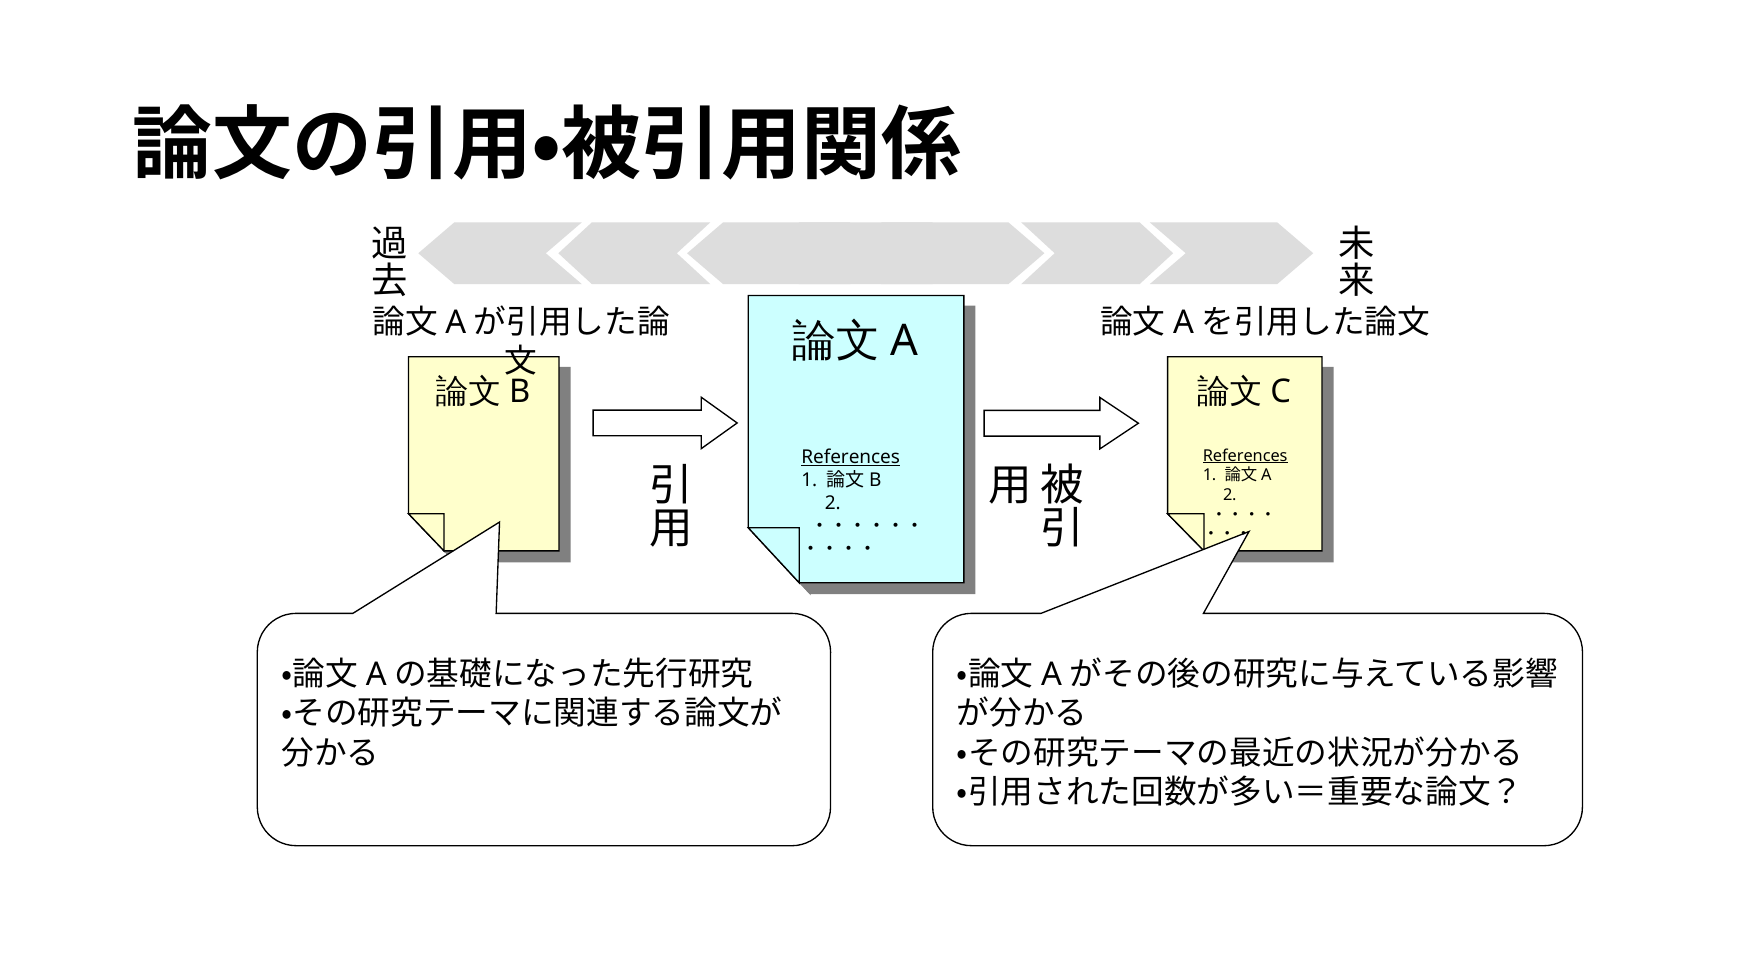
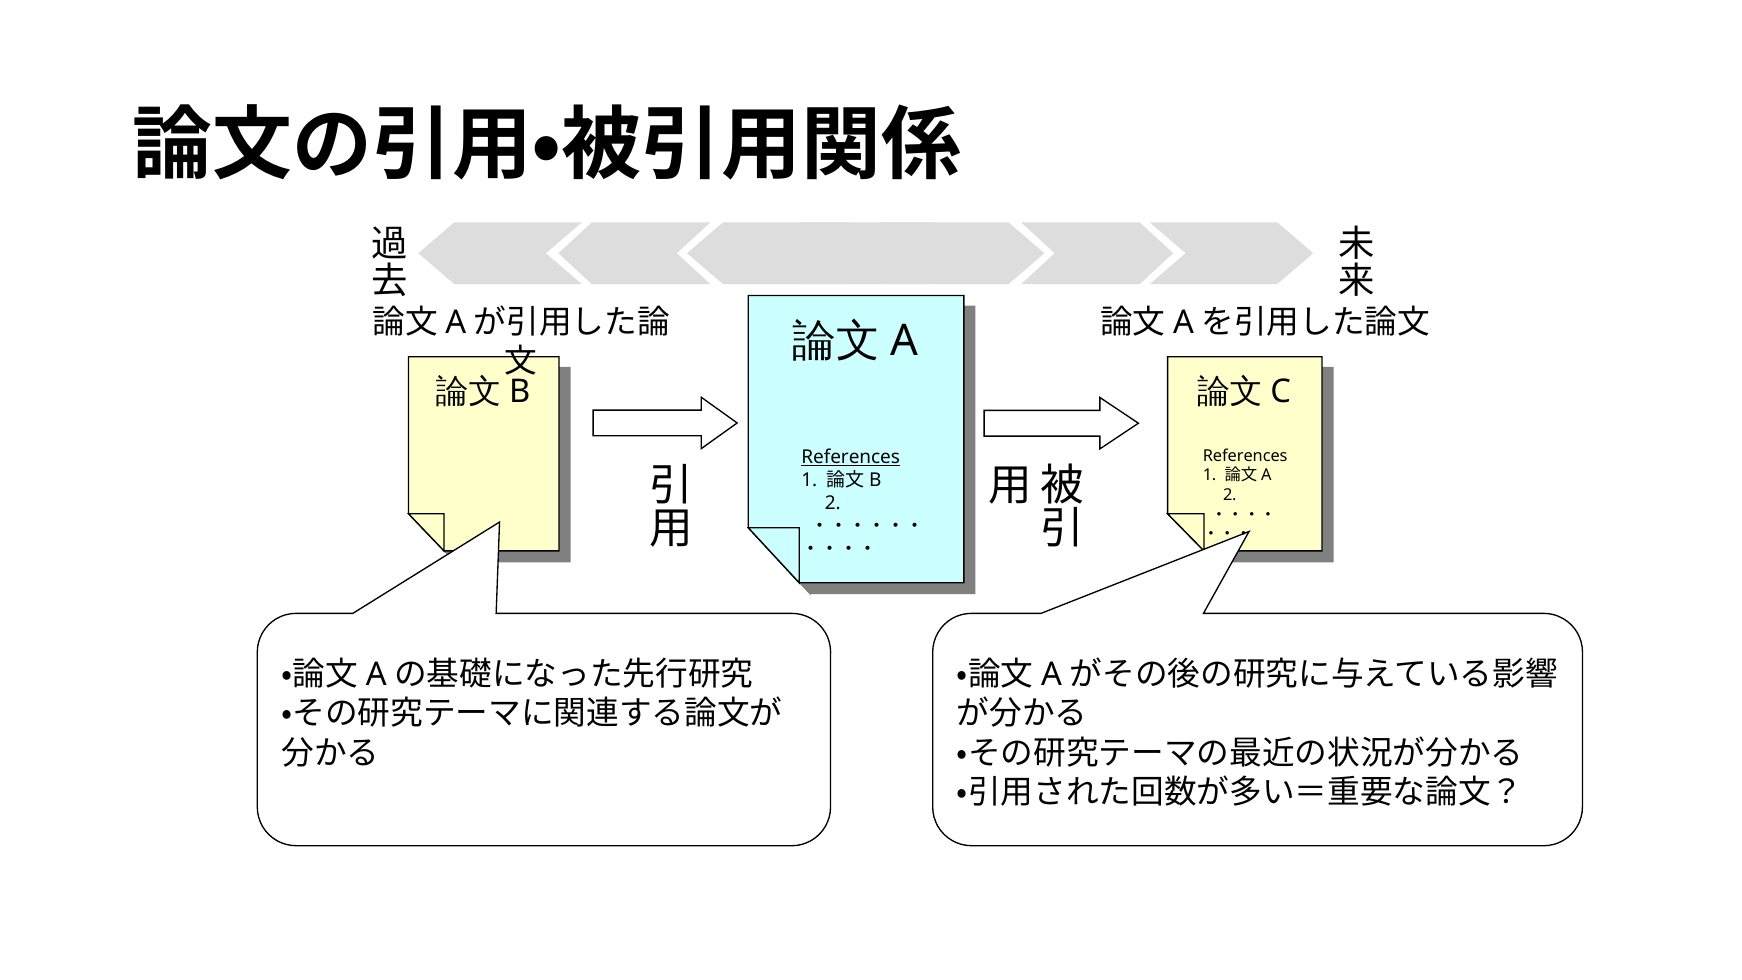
References underline: present -> none (1245, 456)
